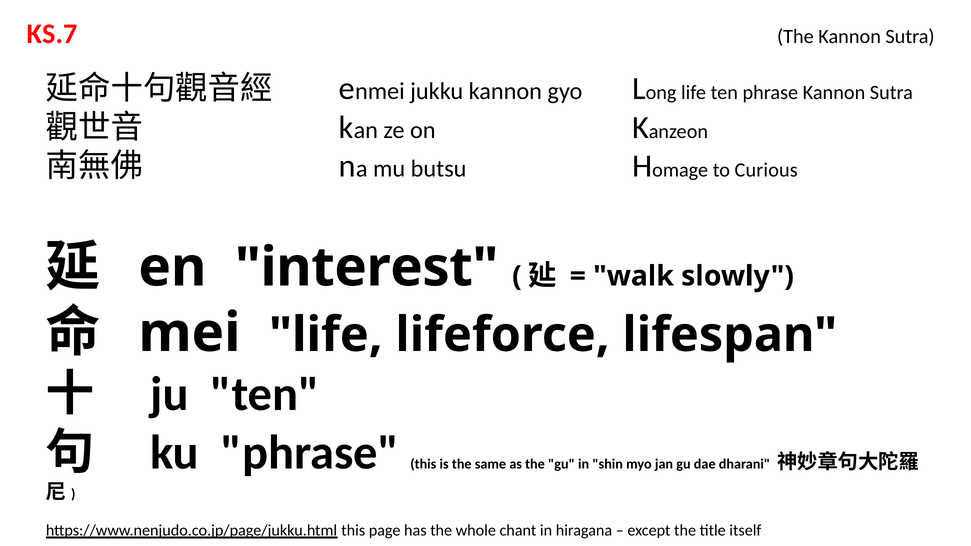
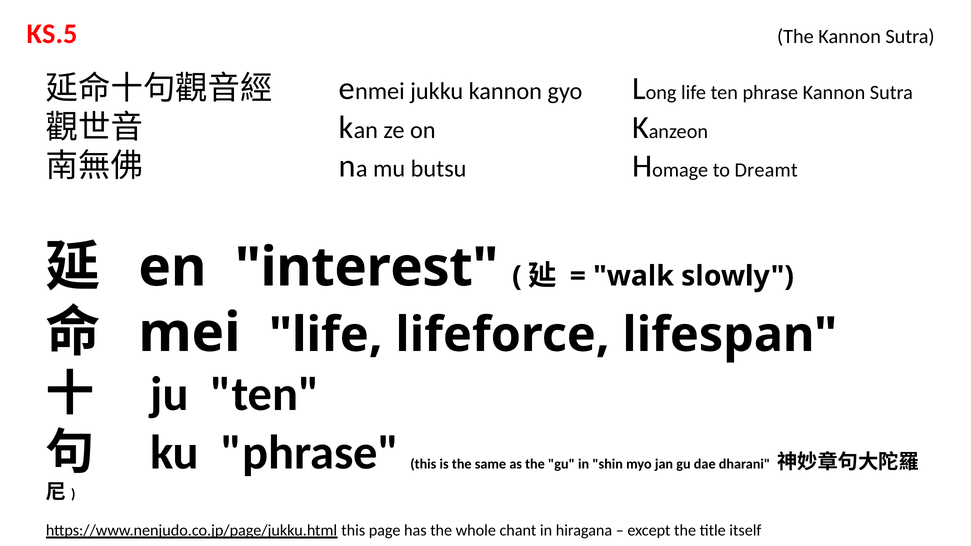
KS.7: KS.7 -> KS.5 (52, 34)
Curious: Curious -> Dreamt (766, 170)
